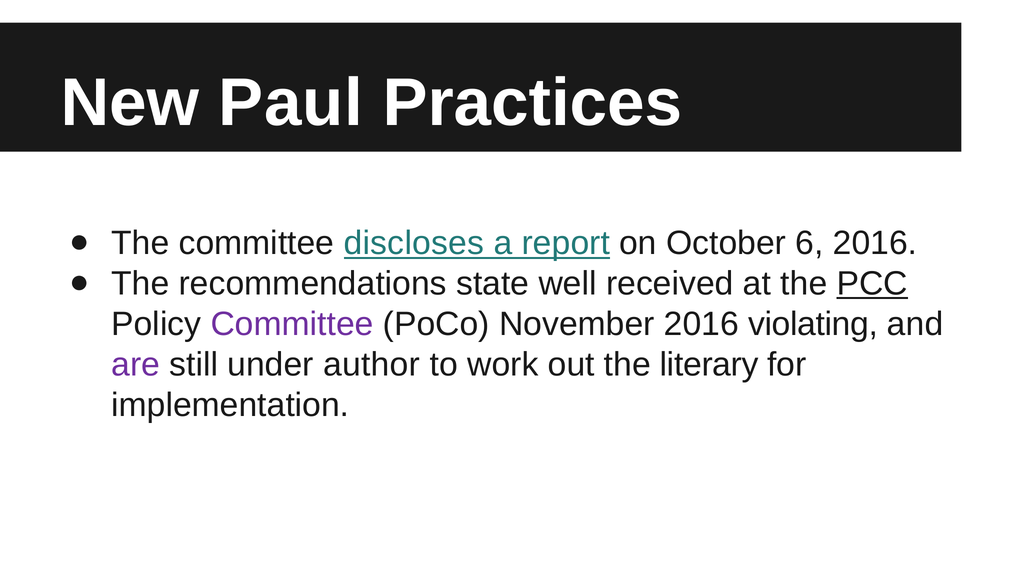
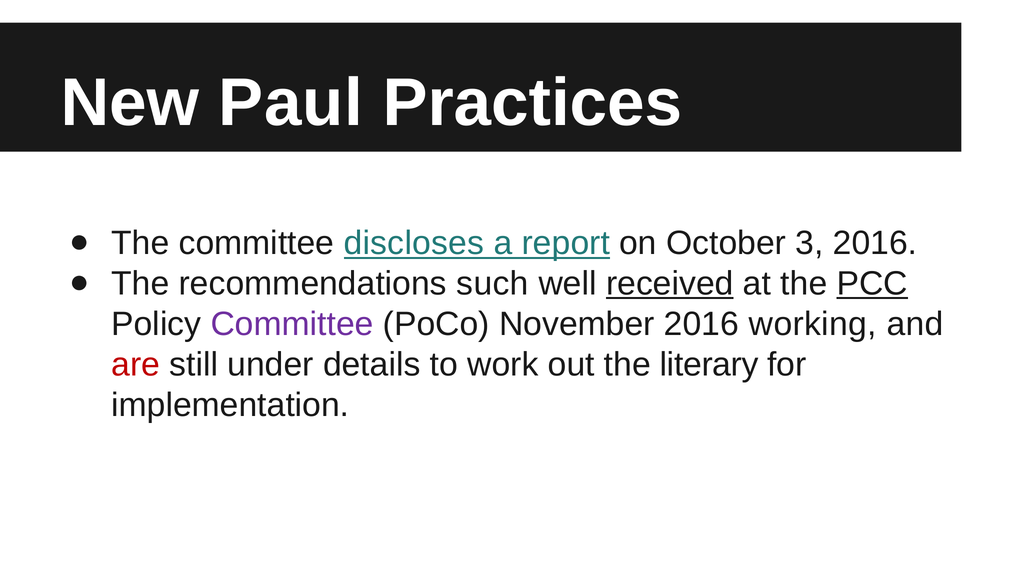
6: 6 -> 3 (809, 243)
state: state -> such (493, 284)
received underline: none -> present (670, 284)
violating: violating -> working (813, 324)
are colour: purple -> red (136, 365)
author: author -> details (372, 365)
